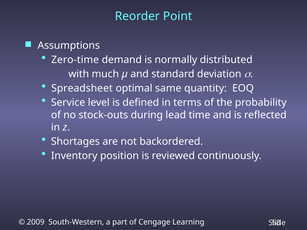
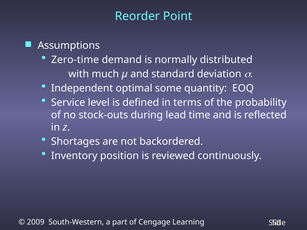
Spreadsheet: Spreadsheet -> Independent (82, 88)
same: same -> some (168, 88)
